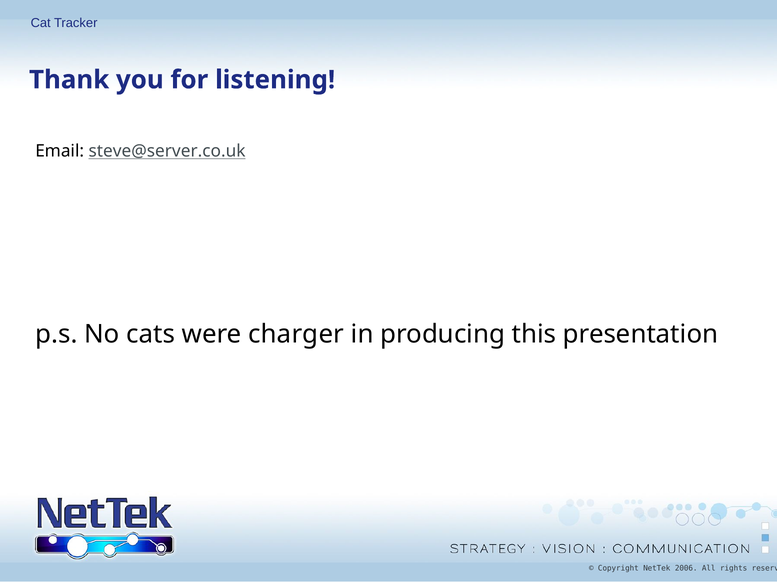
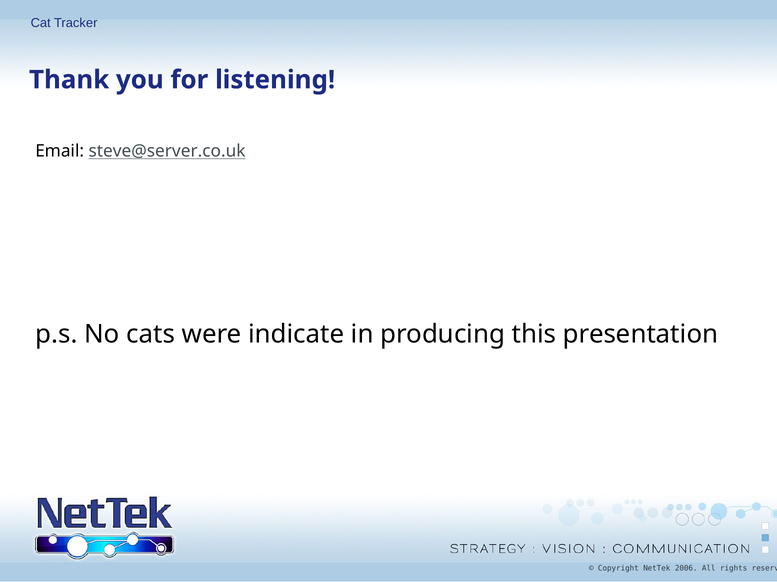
charger: charger -> indicate (296, 335)
